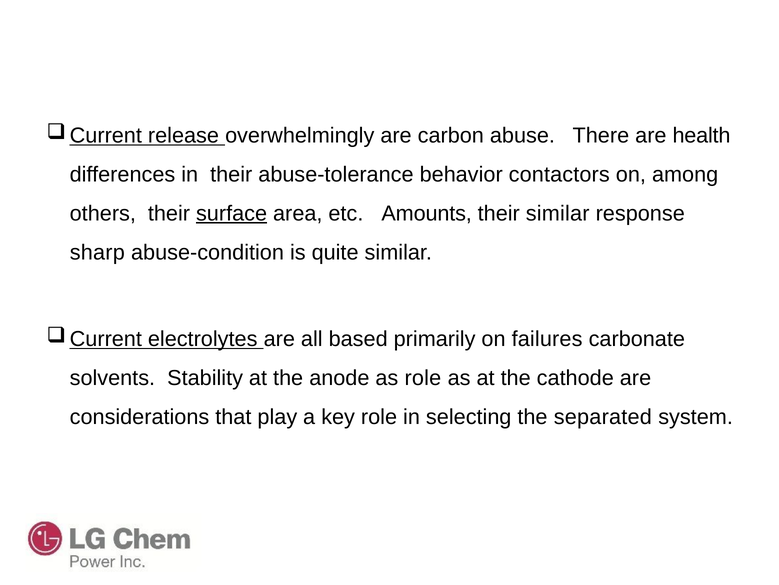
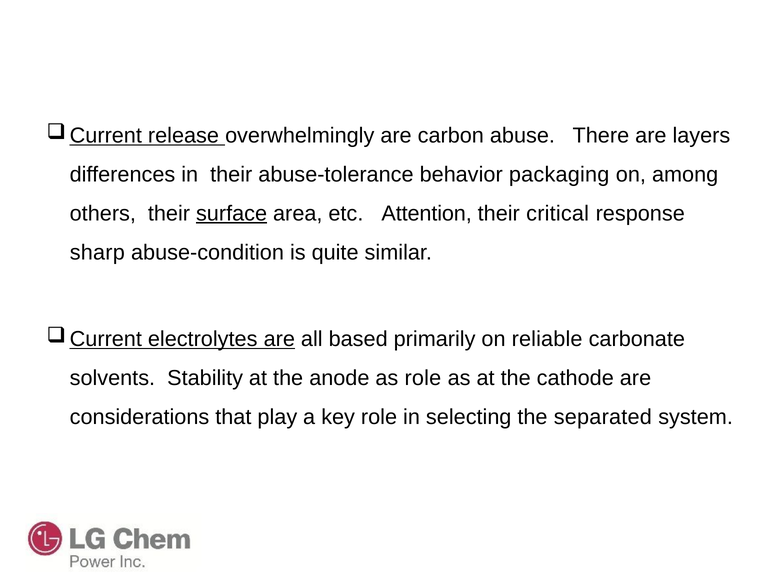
health: health -> layers (701, 135)
contactors: contactors -> packaging (559, 174)
Amounts: Amounts -> Attention (427, 213)
their similar: similar -> critical (558, 213)
are underline: none -> present (279, 339)
failures: failures -> reliable (547, 339)
